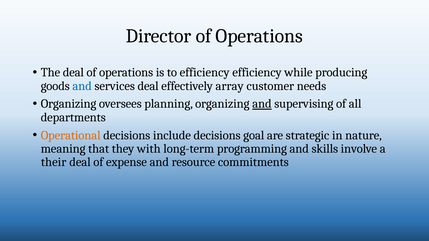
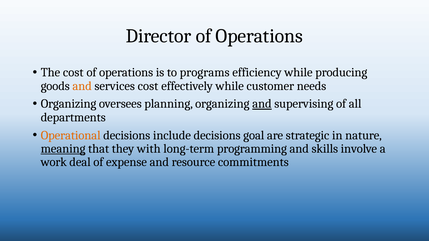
The deal: deal -> cost (73, 73)
to efficiency: efficiency -> programs (205, 73)
and colour: blue -> orange (82, 86)
services deal: deal -> cost (148, 86)
effectively array: array -> while (230, 86)
meaning underline: none -> present (63, 149)
their: their -> work (54, 162)
